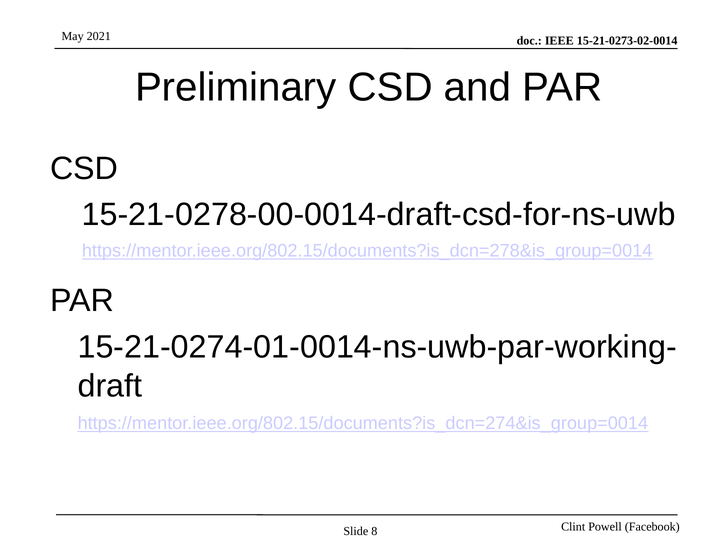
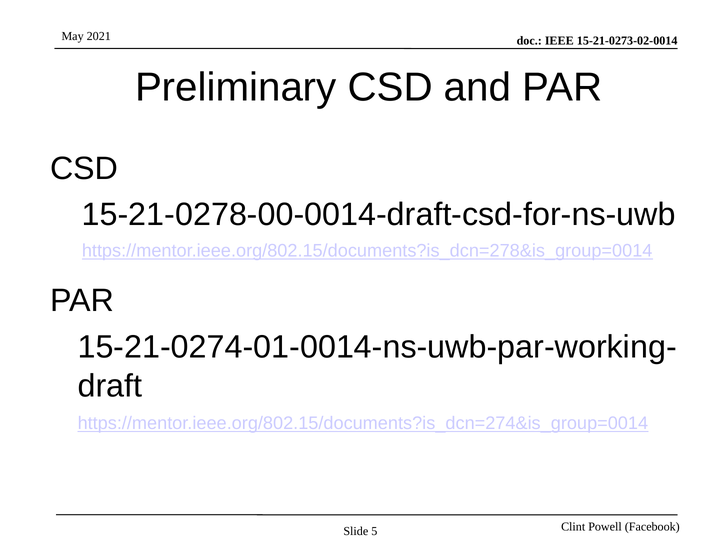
8: 8 -> 5 (374, 531)
